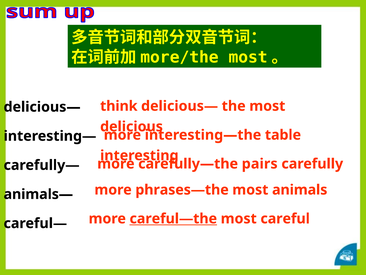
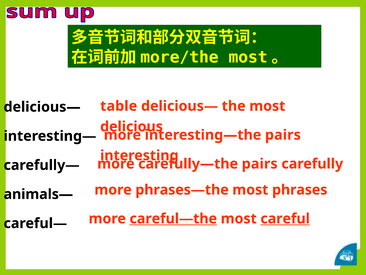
think: think -> table (119, 106)
interesting—the table: table -> pairs (283, 135)
animals: animals -> phrases (300, 189)
careful underline: none -> present (285, 218)
